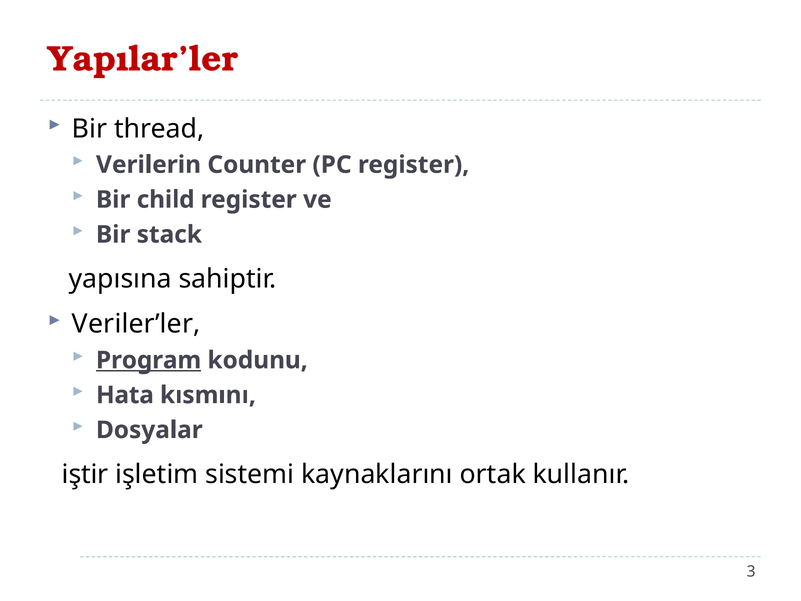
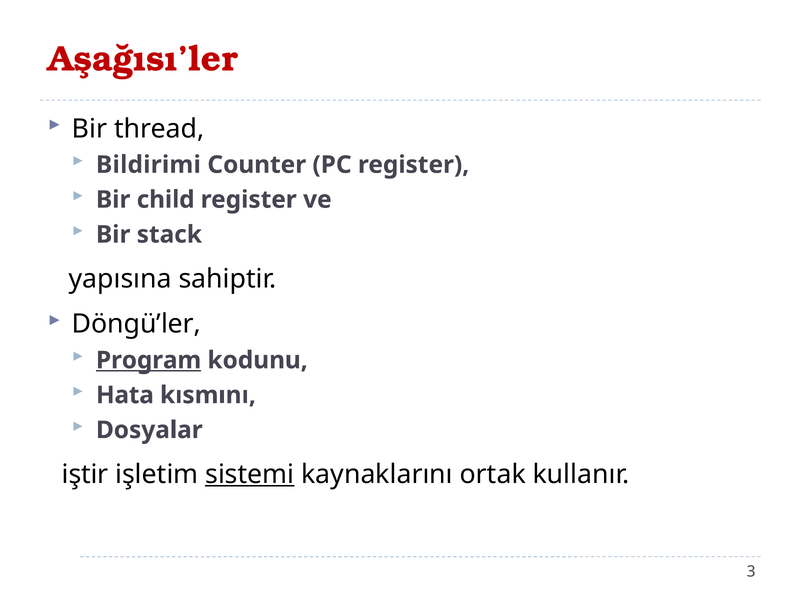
Yapılar’ler: Yapılar’ler -> Aşağısı’ler (143, 59)
Verilerin: Verilerin -> Bildirimi (148, 165)
Veriler’ler: Veriler’ler -> Döngü’ler (136, 324)
sistemi underline: none -> present (250, 474)
